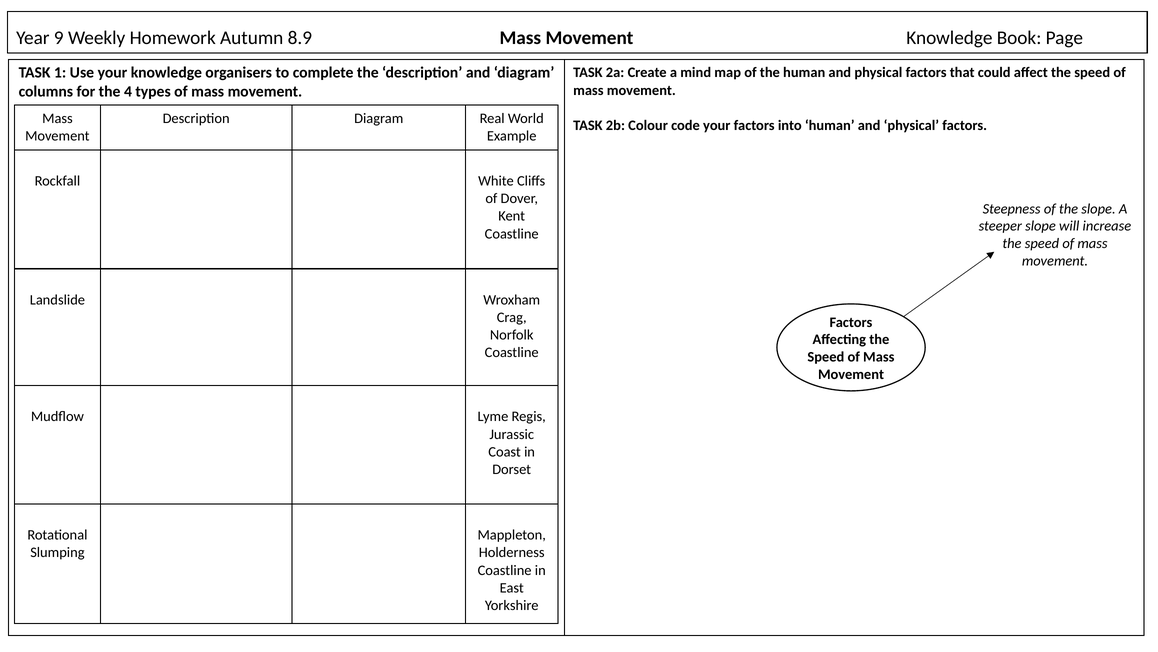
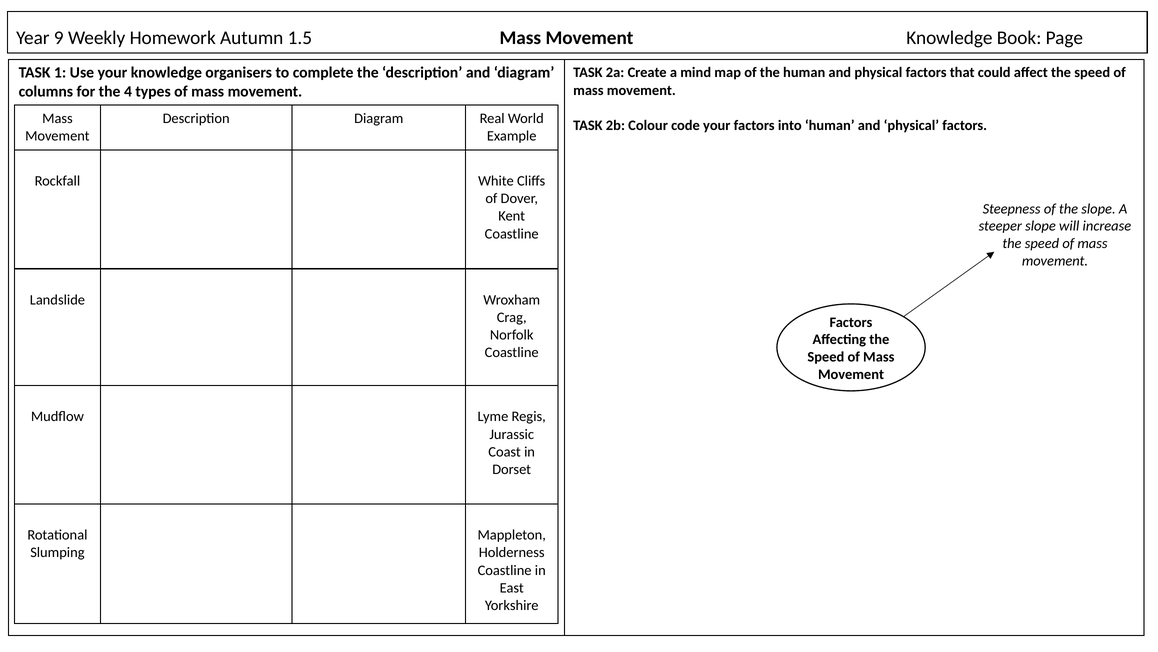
8.9: 8.9 -> 1.5 (300, 38)
